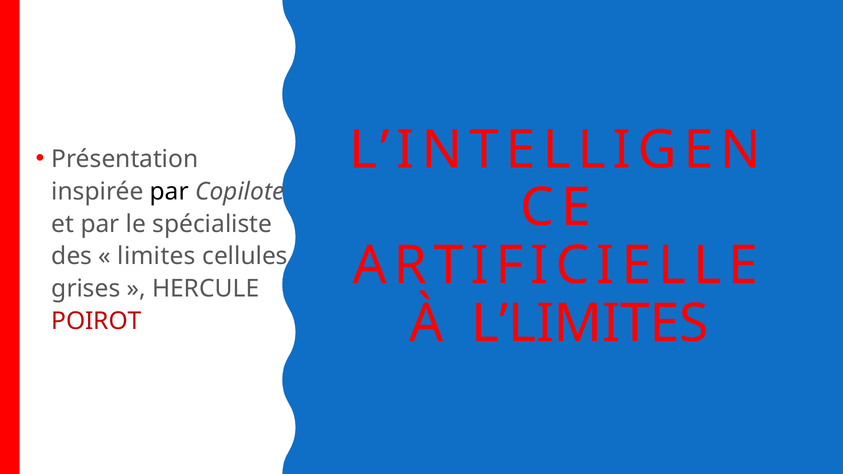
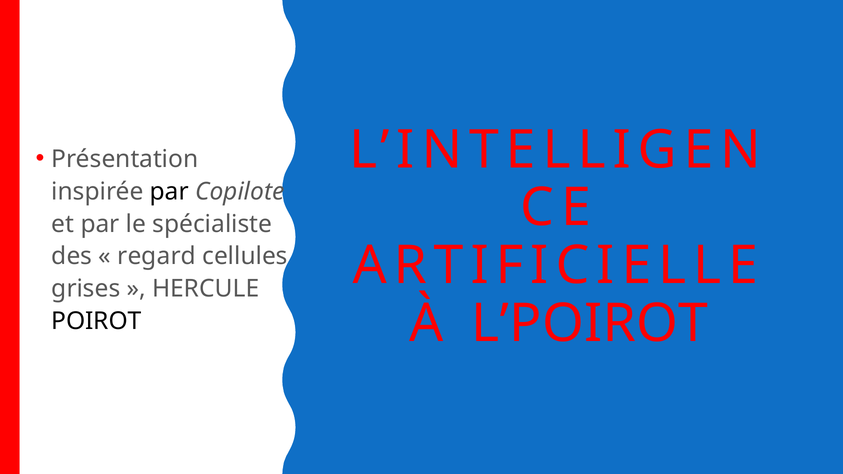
limites: limites -> regard (157, 256)
L’LIMITES: L’LIMITES -> L’POIROT (590, 323)
POIROT colour: red -> black (96, 321)
